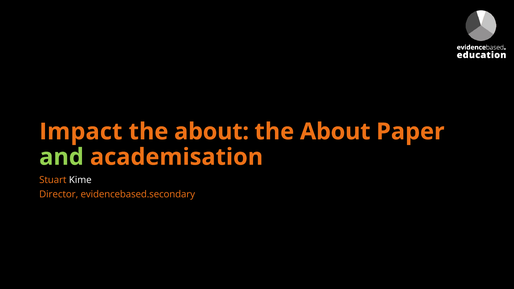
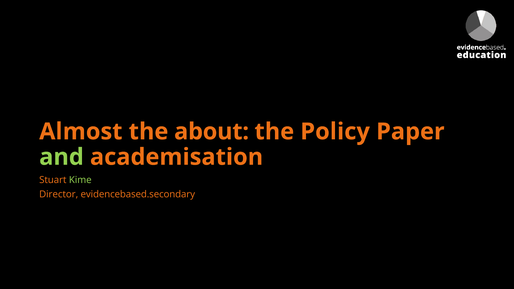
Impact: Impact -> Almost (81, 132)
About: About -> Policy (335, 132)
Kime colour: white -> light green (80, 180)
